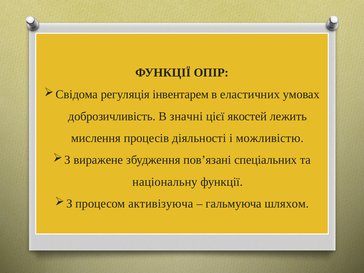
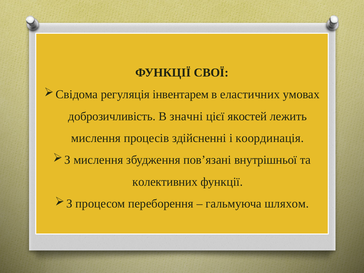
ОПІР: ОПІР -> СВОЇ (211, 73)
діяльності: діяльності -> здійсненні (199, 138)
можливістю: можливістю -> координація (270, 138)
виражене: виражене -> мислення (98, 160)
спеціальних: спеціальних -> внутрішньої (266, 160)
національну: національну -> колективних (165, 182)
активізуюча: активізуюча -> переборення (161, 204)
